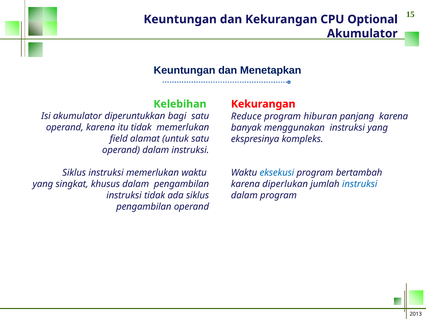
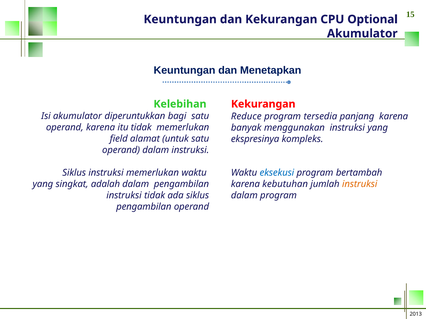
hiburan: hiburan -> tersedia (320, 117)
khusus: khusus -> adalah (105, 184)
diperlukan: diperlukan -> kebutuhan (285, 184)
instruksi colour: blue -> orange (360, 184)
